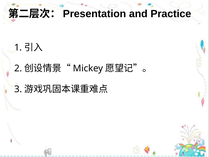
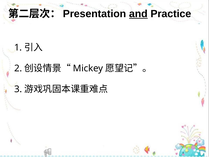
and underline: none -> present (138, 14)
